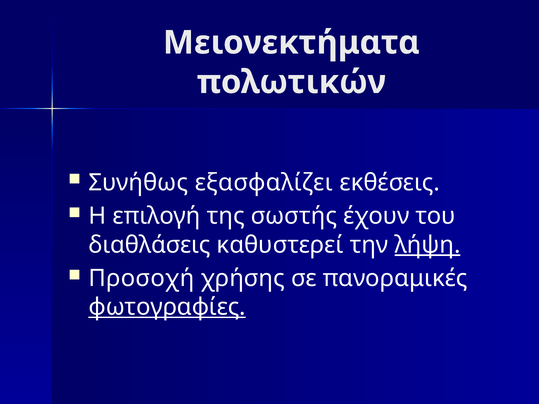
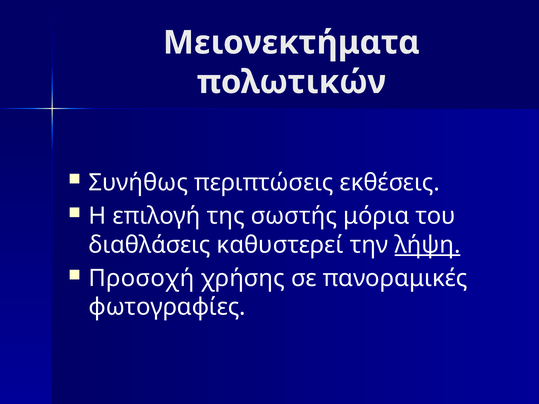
εξασφαλίζει: εξασφαλίζει -> περιπτώσεις (264, 183)
έχουν: έχουν -> μόρια (376, 216)
φωτογραφίες underline: present -> none (167, 307)
